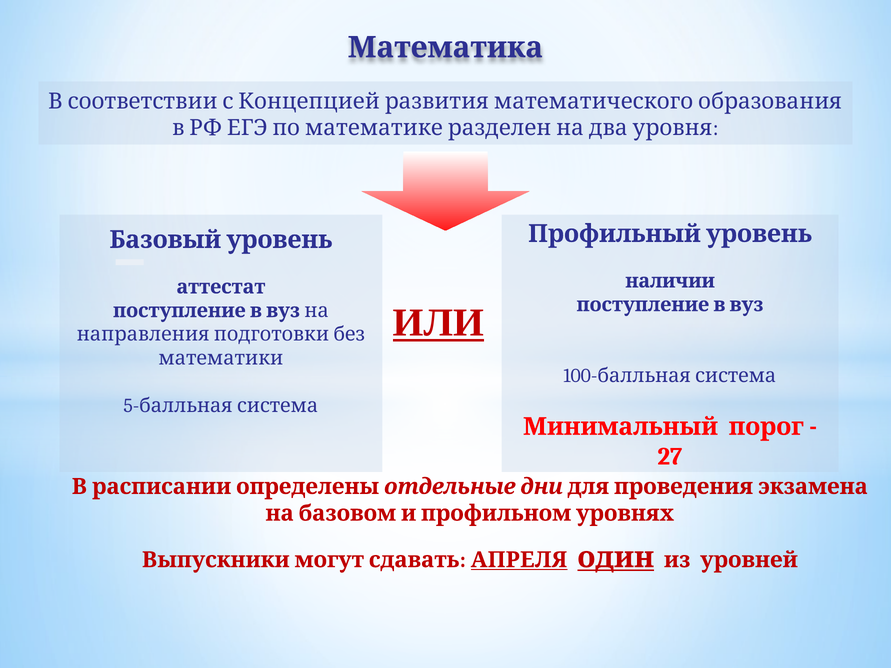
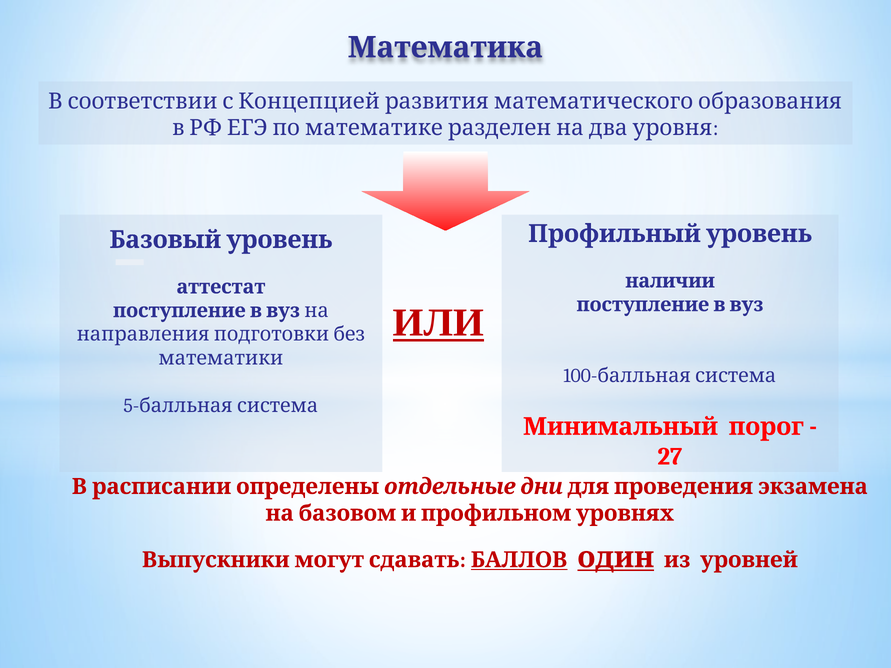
АПРЕЛЯ: АПРЕЛЯ -> БАЛЛОВ (519, 560)
